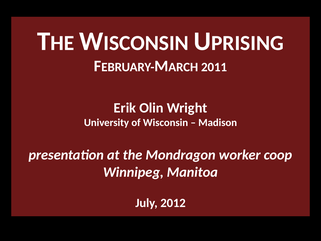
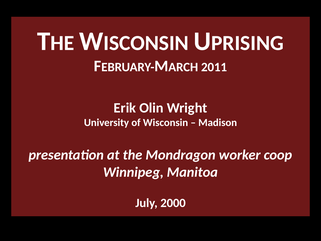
2012: 2012 -> 2000 (173, 203)
